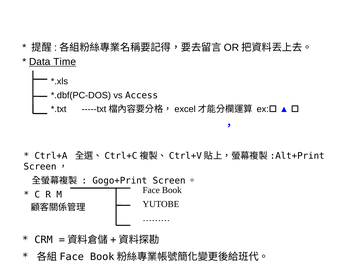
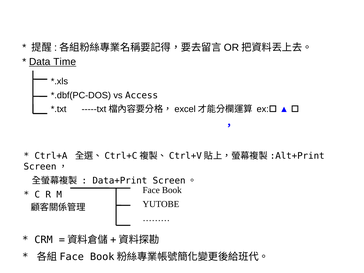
Gogo+Print: Gogo+Print -> Data+Print (120, 181)
